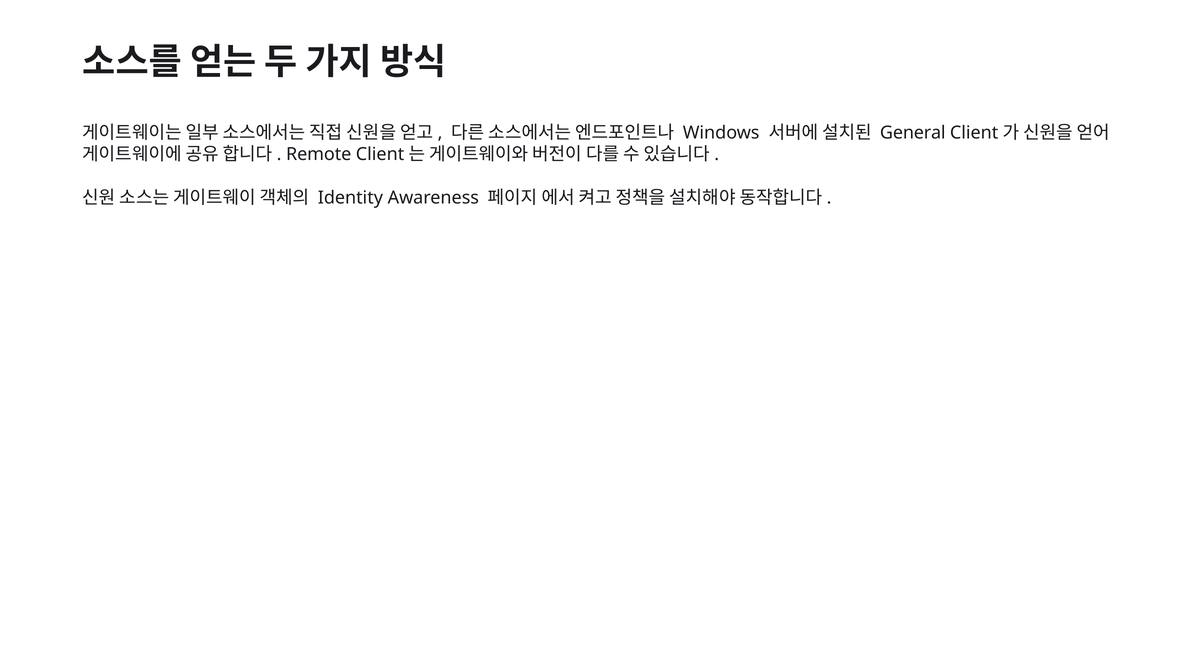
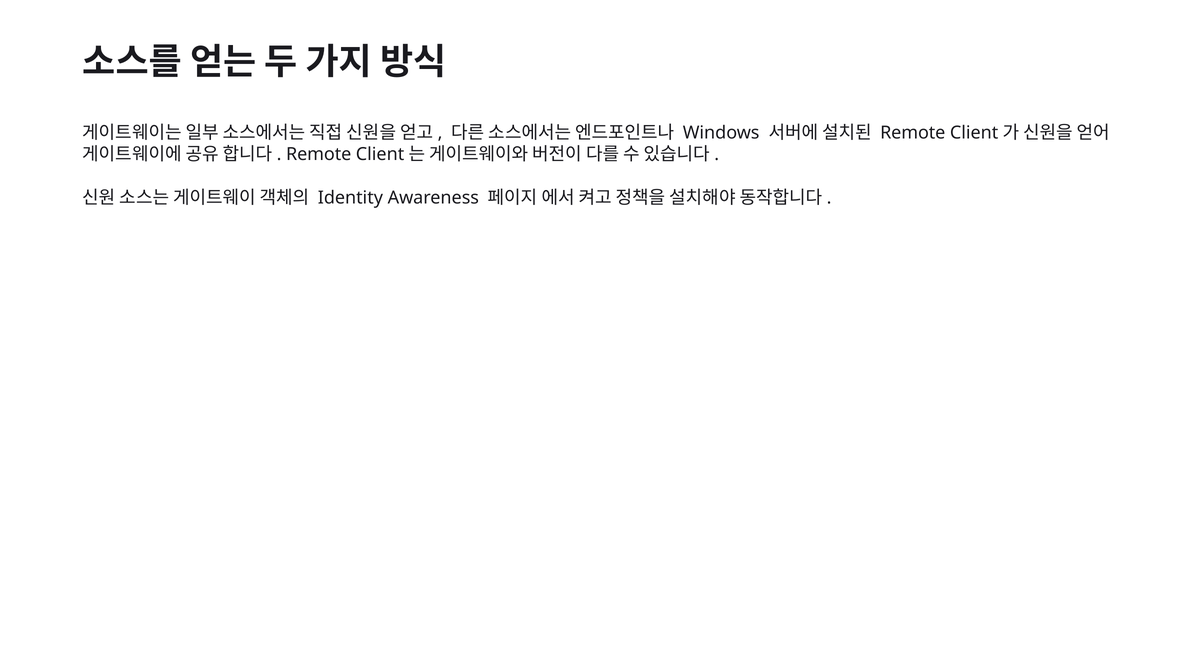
General: General -> Remote (913, 133)
